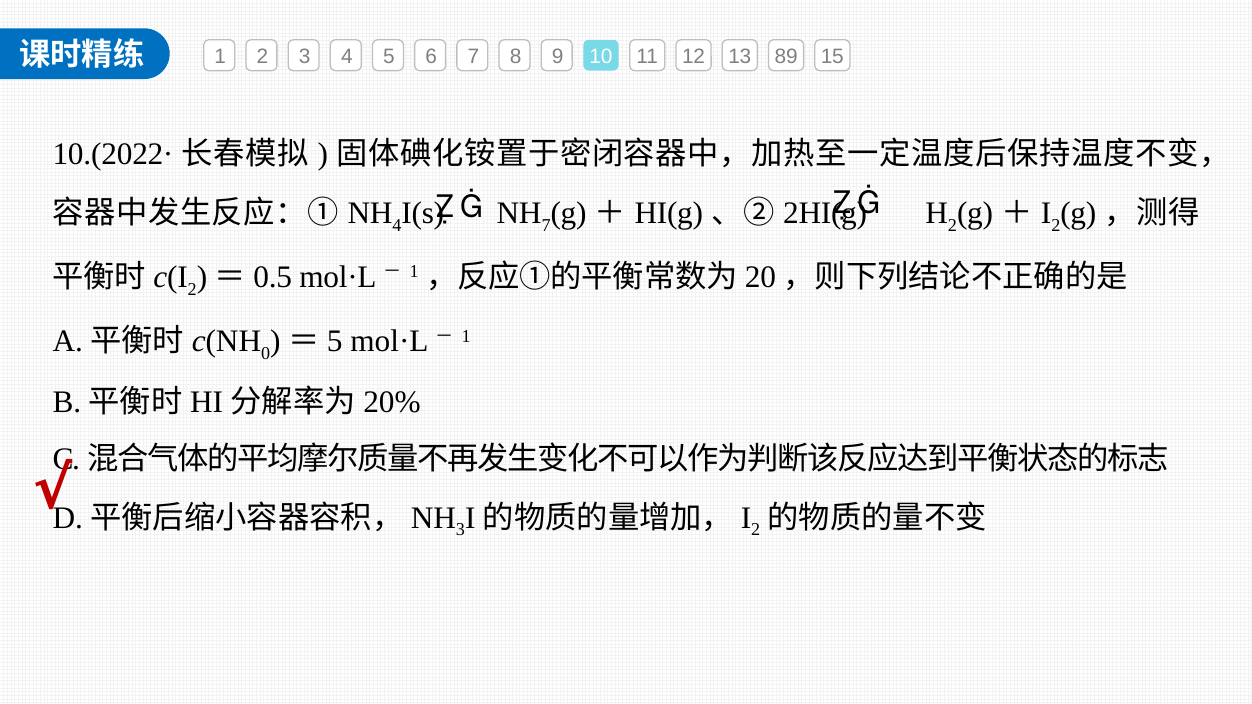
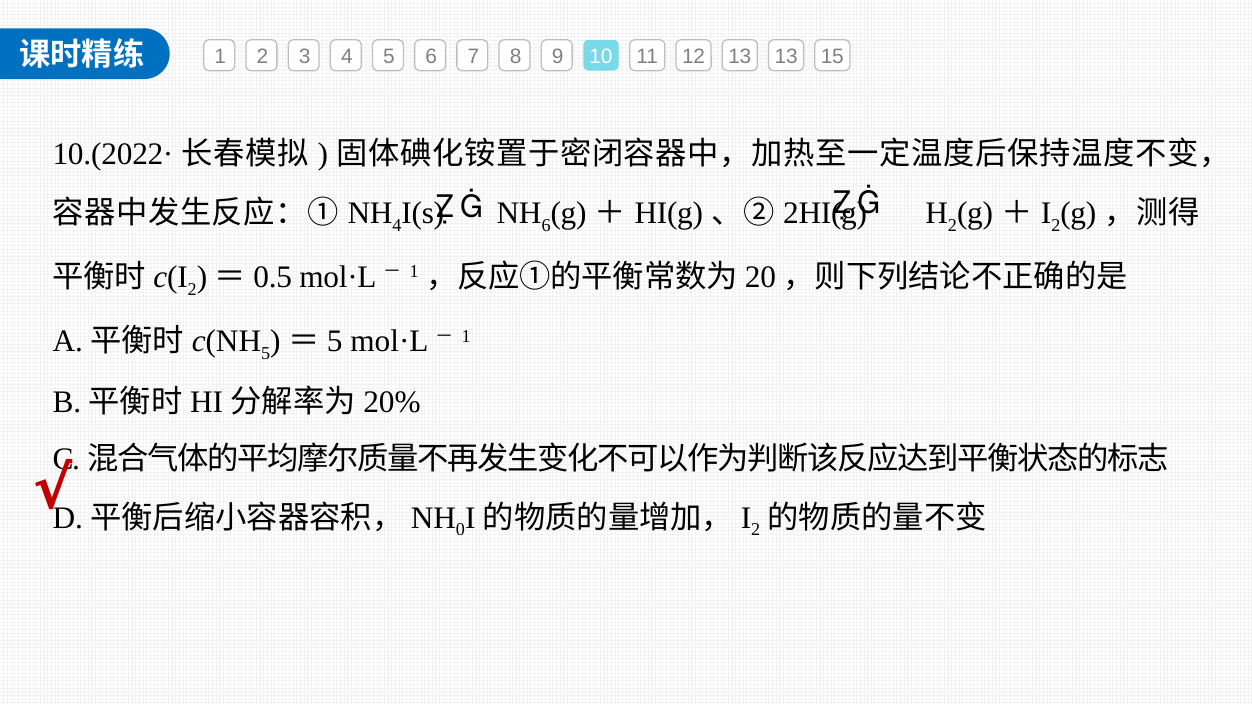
13 89: 89 -> 13 (786, 57)
7: 7 -> 6 (546, 225)
0: 0 -> 5 (266, 353)
3: 3 -> 0 (460, 530)
